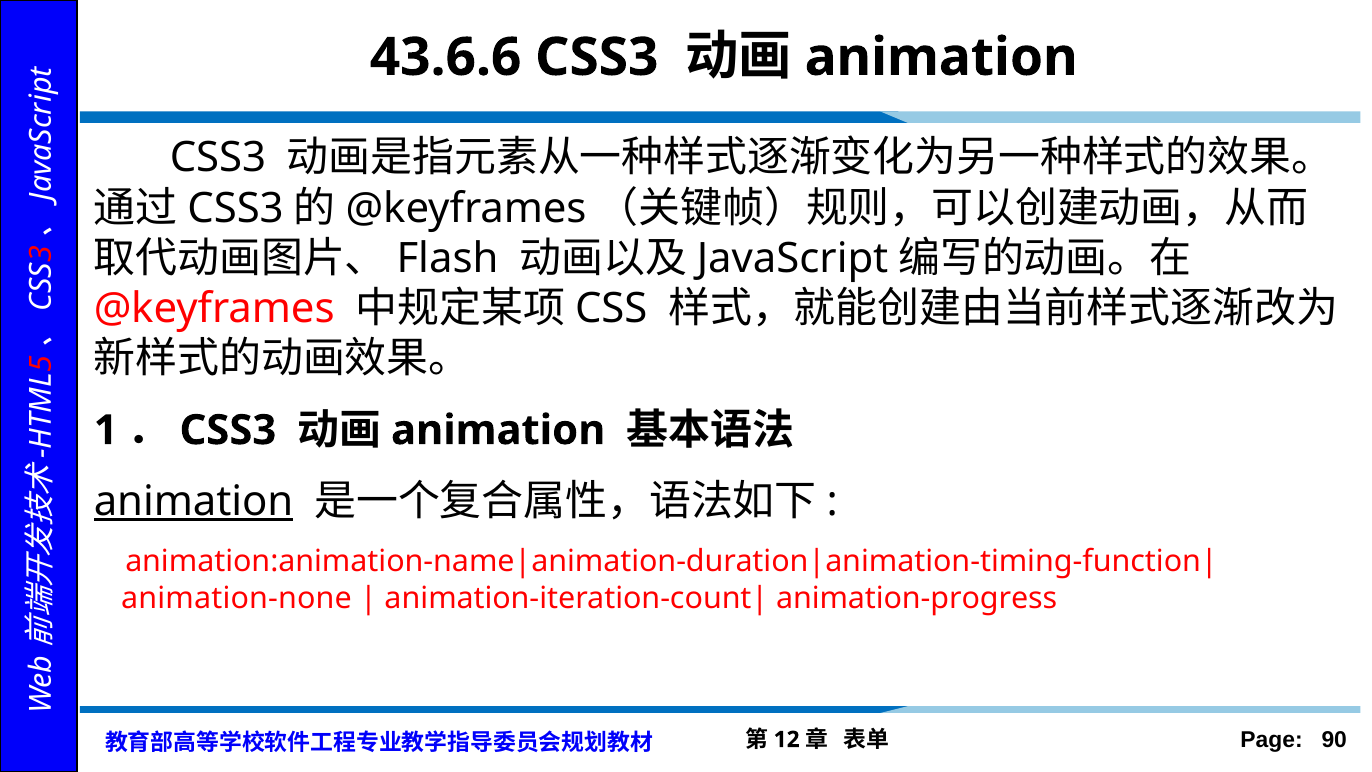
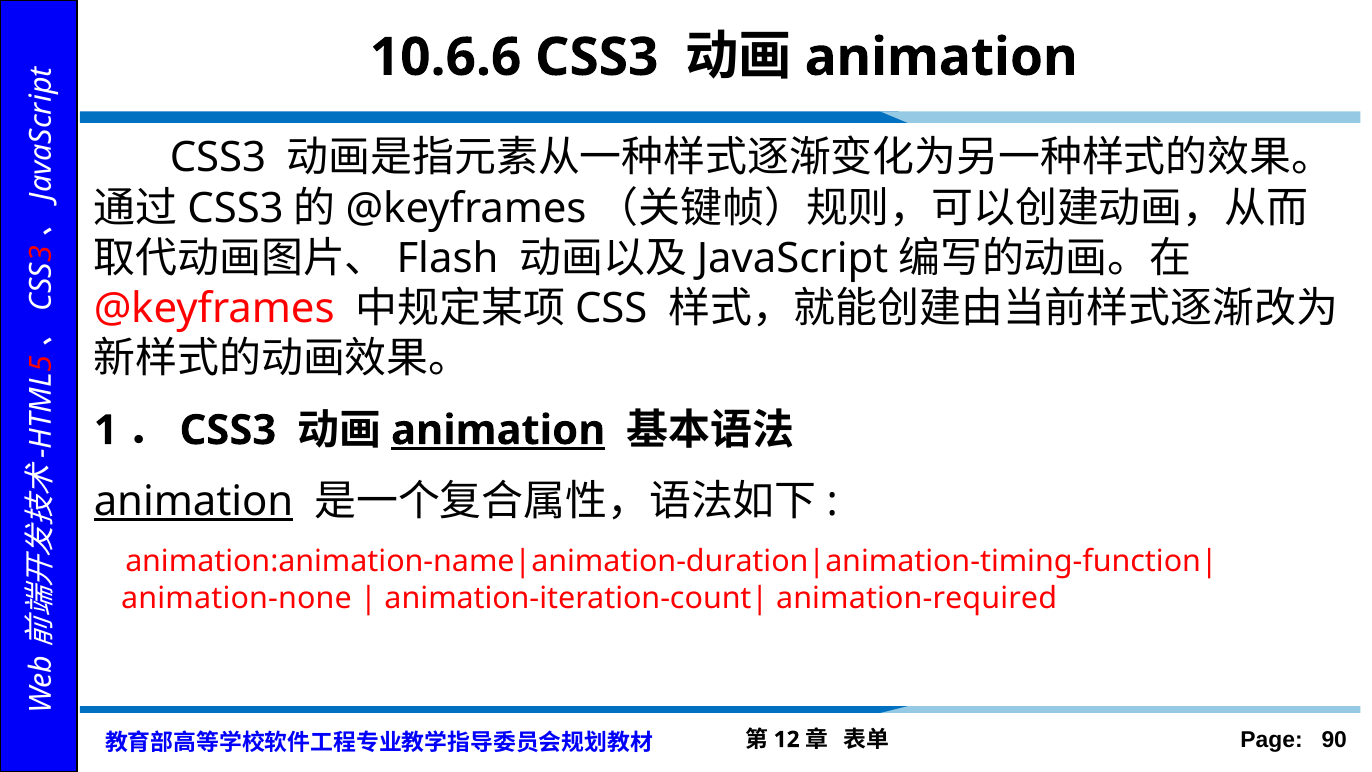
43.6.6: 43.6.6 -> 10.6.6 (446, 57)
animation underline: none -> present (498, 430)
animation-progress: animation-progress -> animation-required (917, 598)
